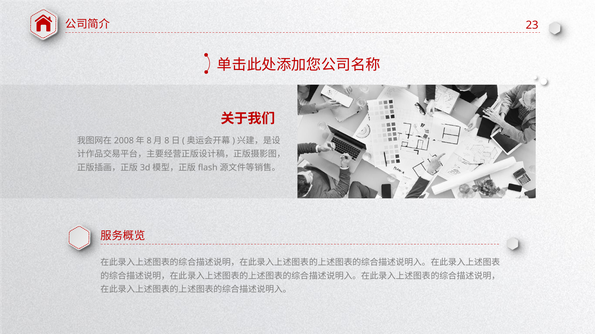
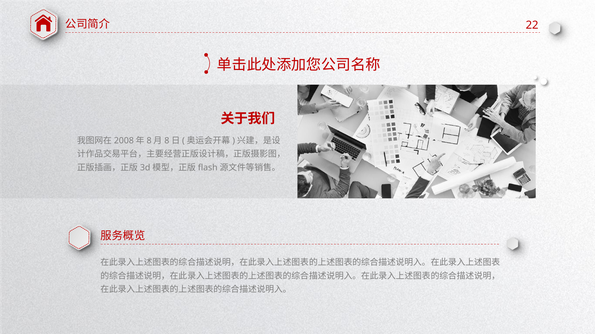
23: 23 -> 22 (532, 25)
